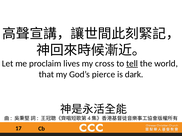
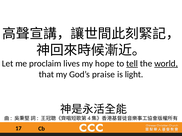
cross: cross -> hope (105, 64)
world underline: none -> present (166, 64)
pierce: pierce -> praise (103, 75)
dark: dark -> light (134, 75)
